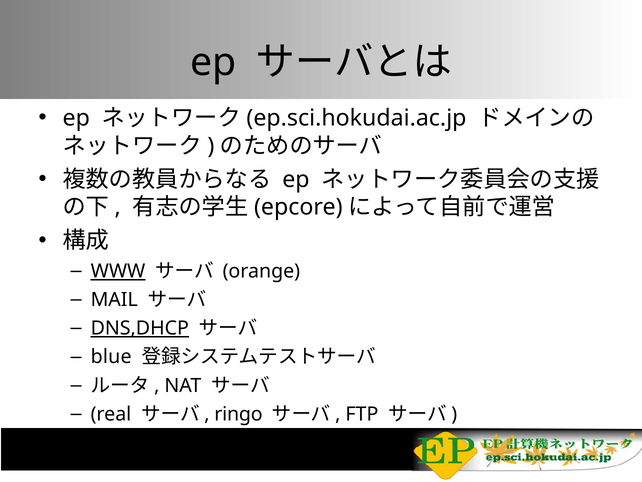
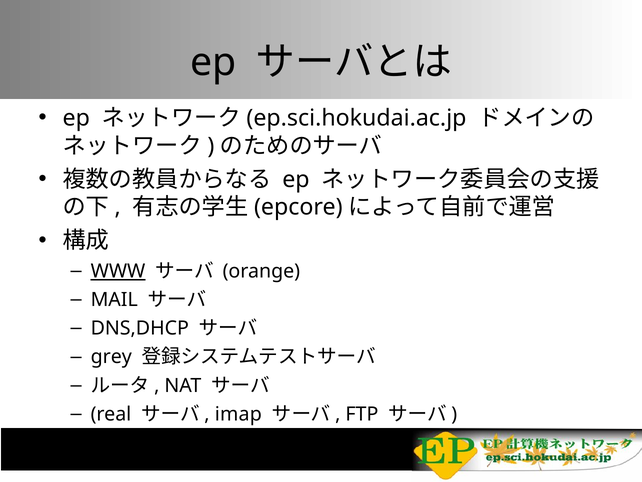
DNS,DHCP underline: present -> none (140, 328)
blue: blue -> grey (111, 357)
ringo: ringo -> imap (238, 414)
